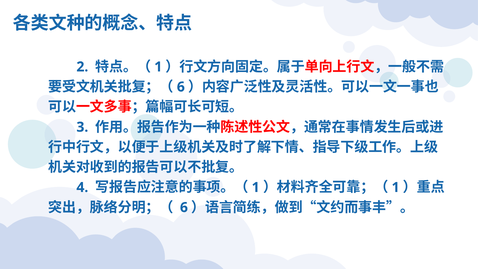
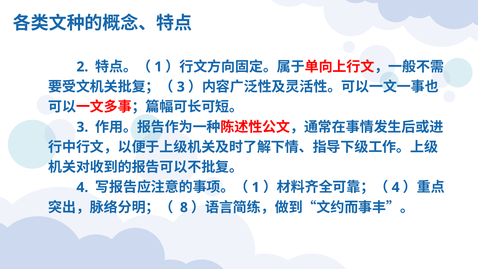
6: 6 -> 3 (181, 87)
1: 1 -> 4 (396, 187)
6: 6 -> 8 (184, 207)
